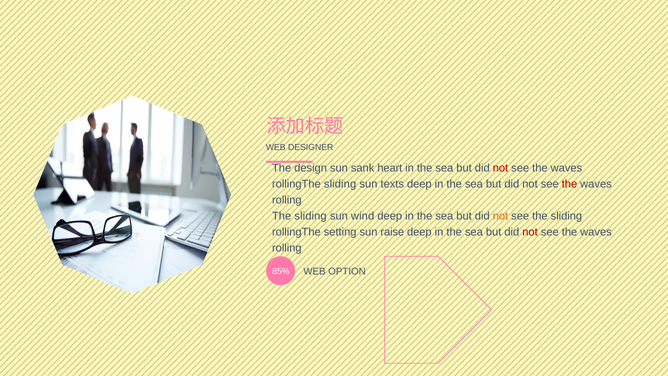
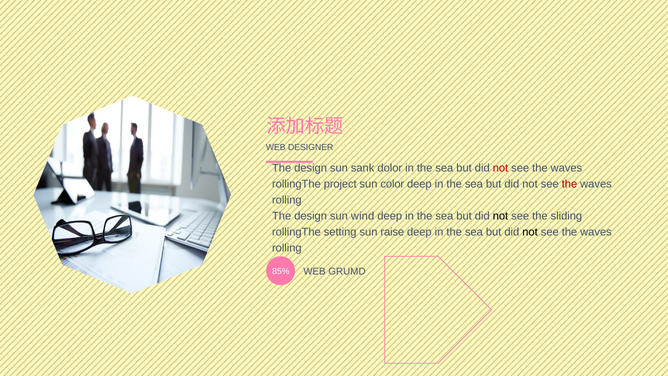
heart: heart -> dolor (390, 168)
rollingThe sliding: sliding -> project (340, 184)
texts: texts -> color (392, 184)
sliding: sliding -> design (311, 216)
not colour: orange -> black (500, 216)
not colour: red -> black (530, 232)
OPTION: OPTION -> GRUMD (347, 271)
